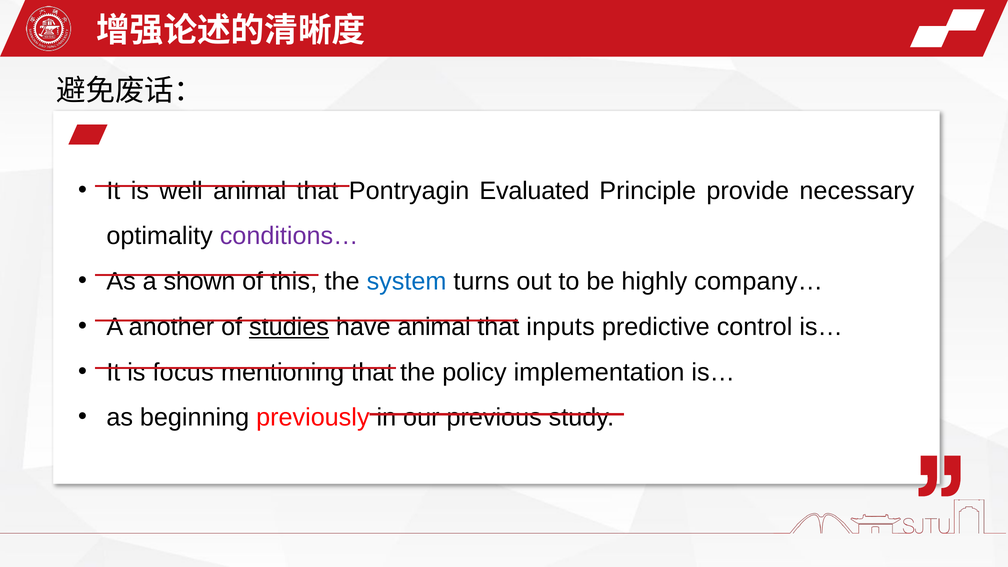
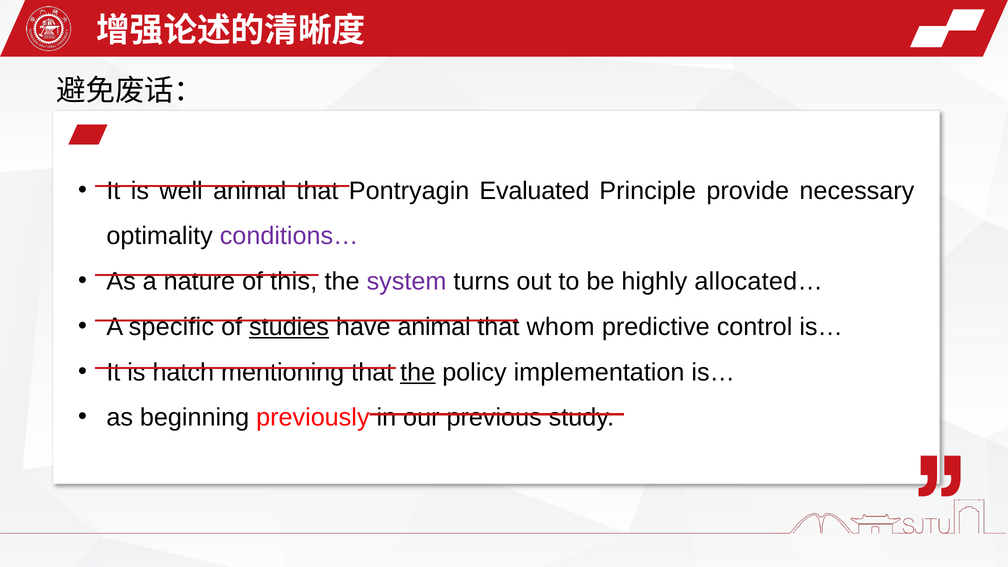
shown: shown -> nature (199, 281)
system colour: blue -> purple (407, 281)
company…: company… -> allocated… (759, 281)
another: another -> specific (171, 327)
inputs: inputs -> whom (561, 327)
focus: focus -> hatch (183, 372)
the underline: none -> present (418, 372)
